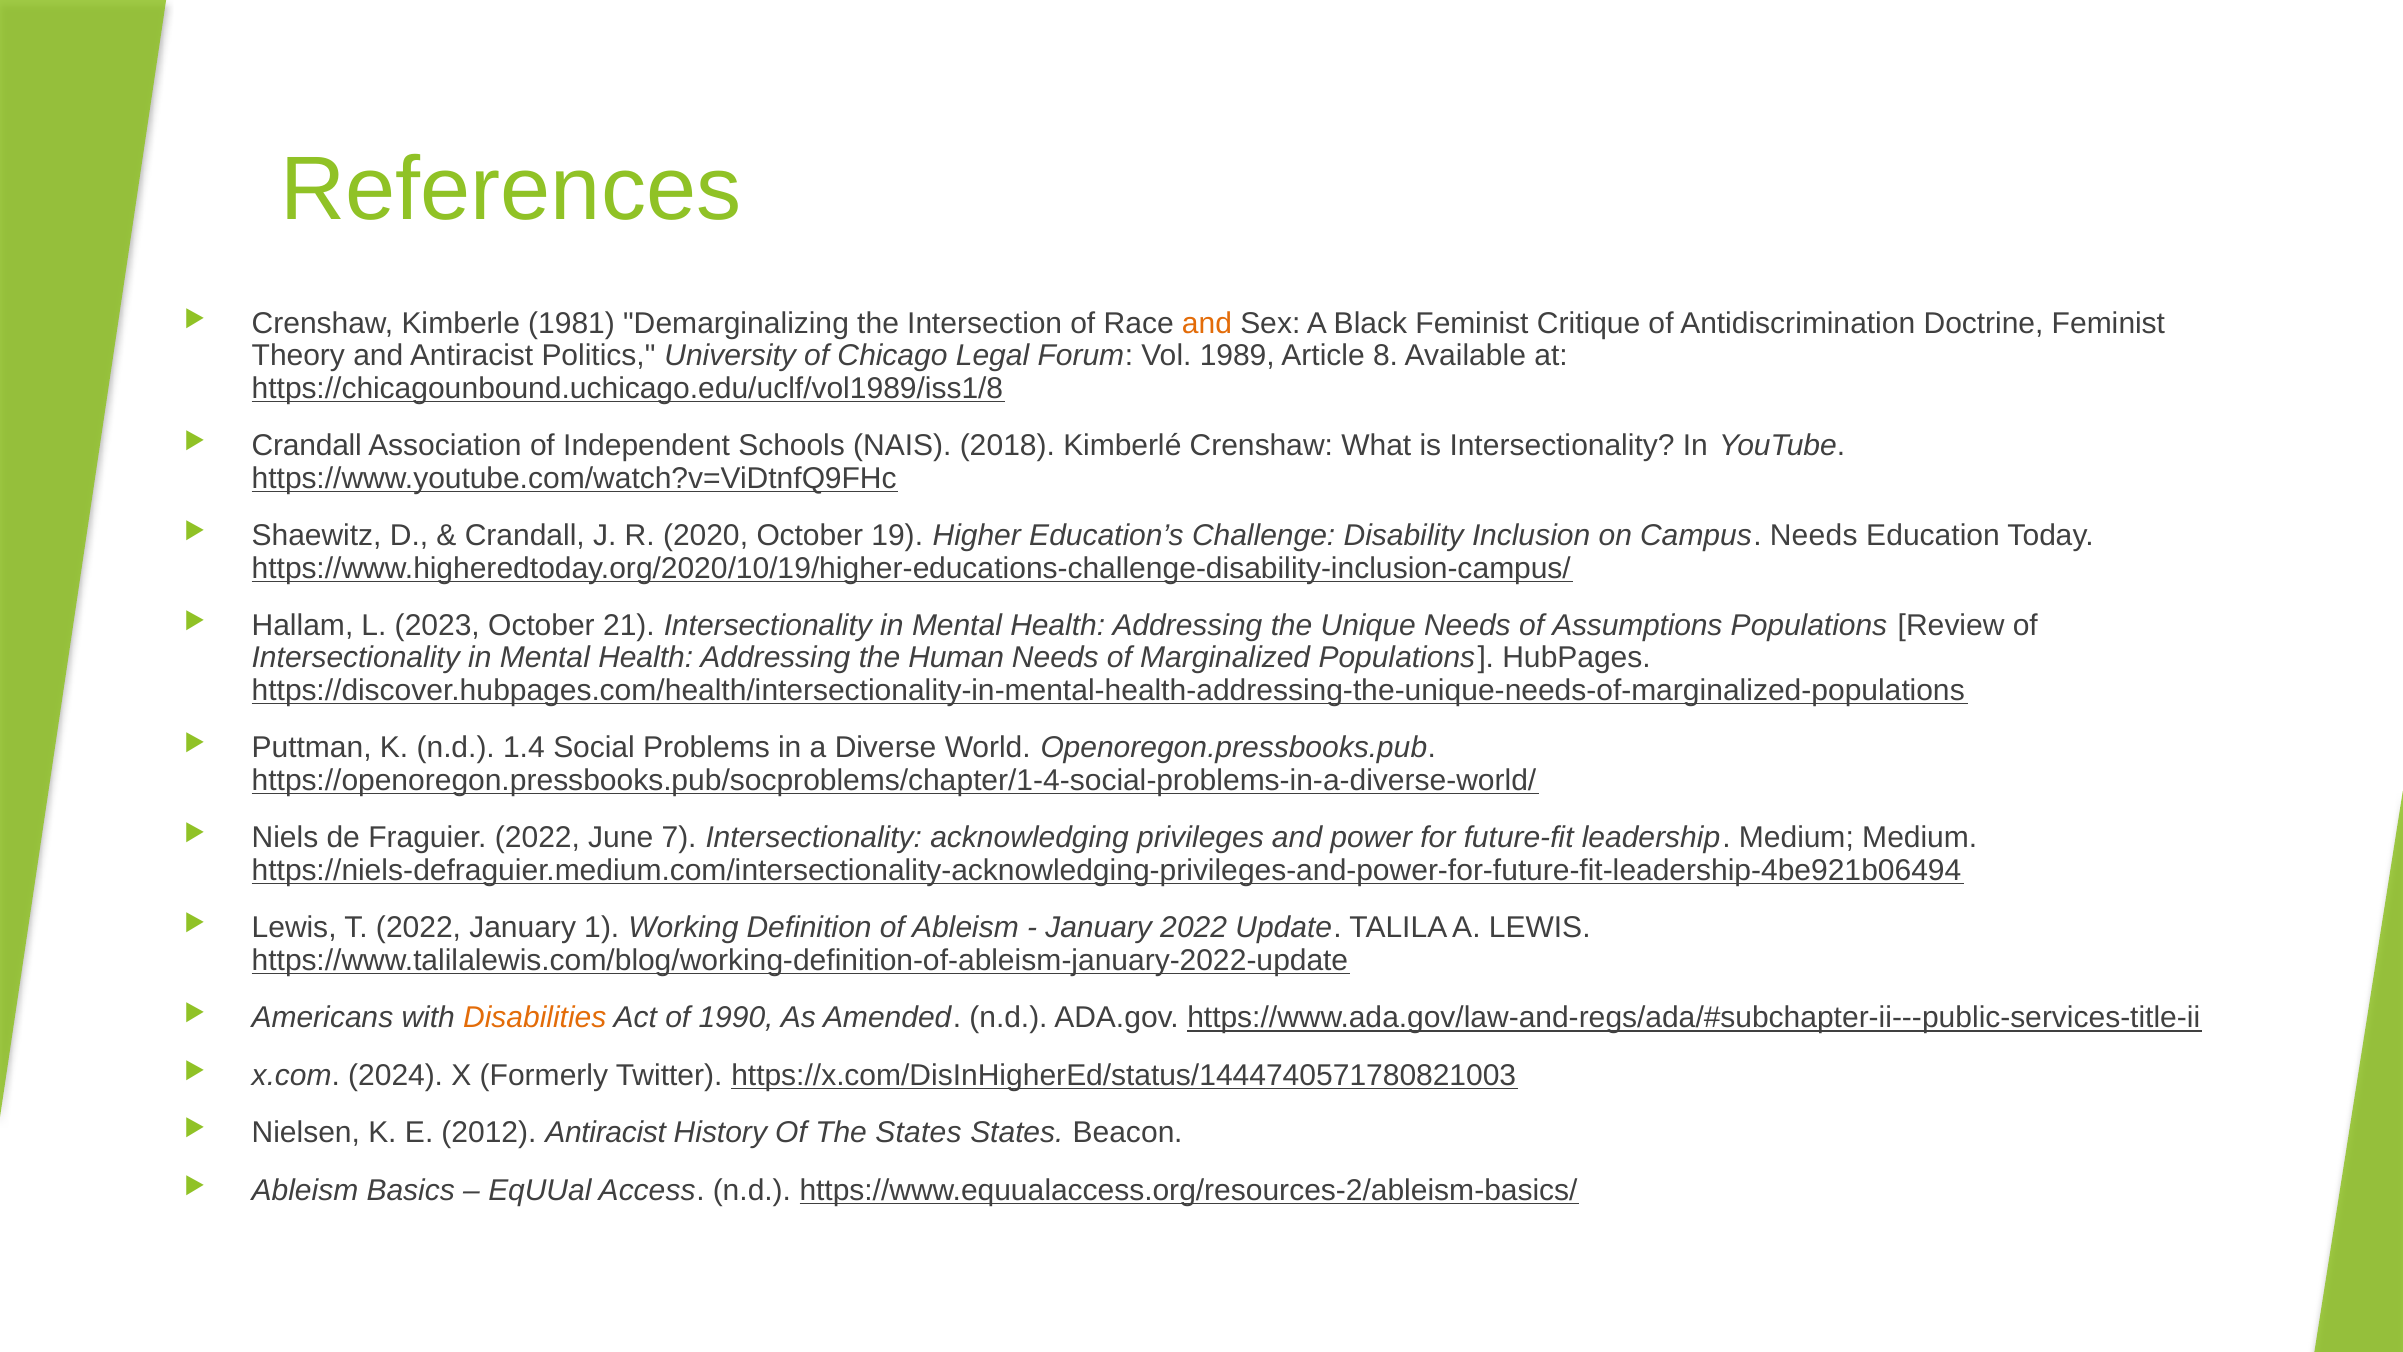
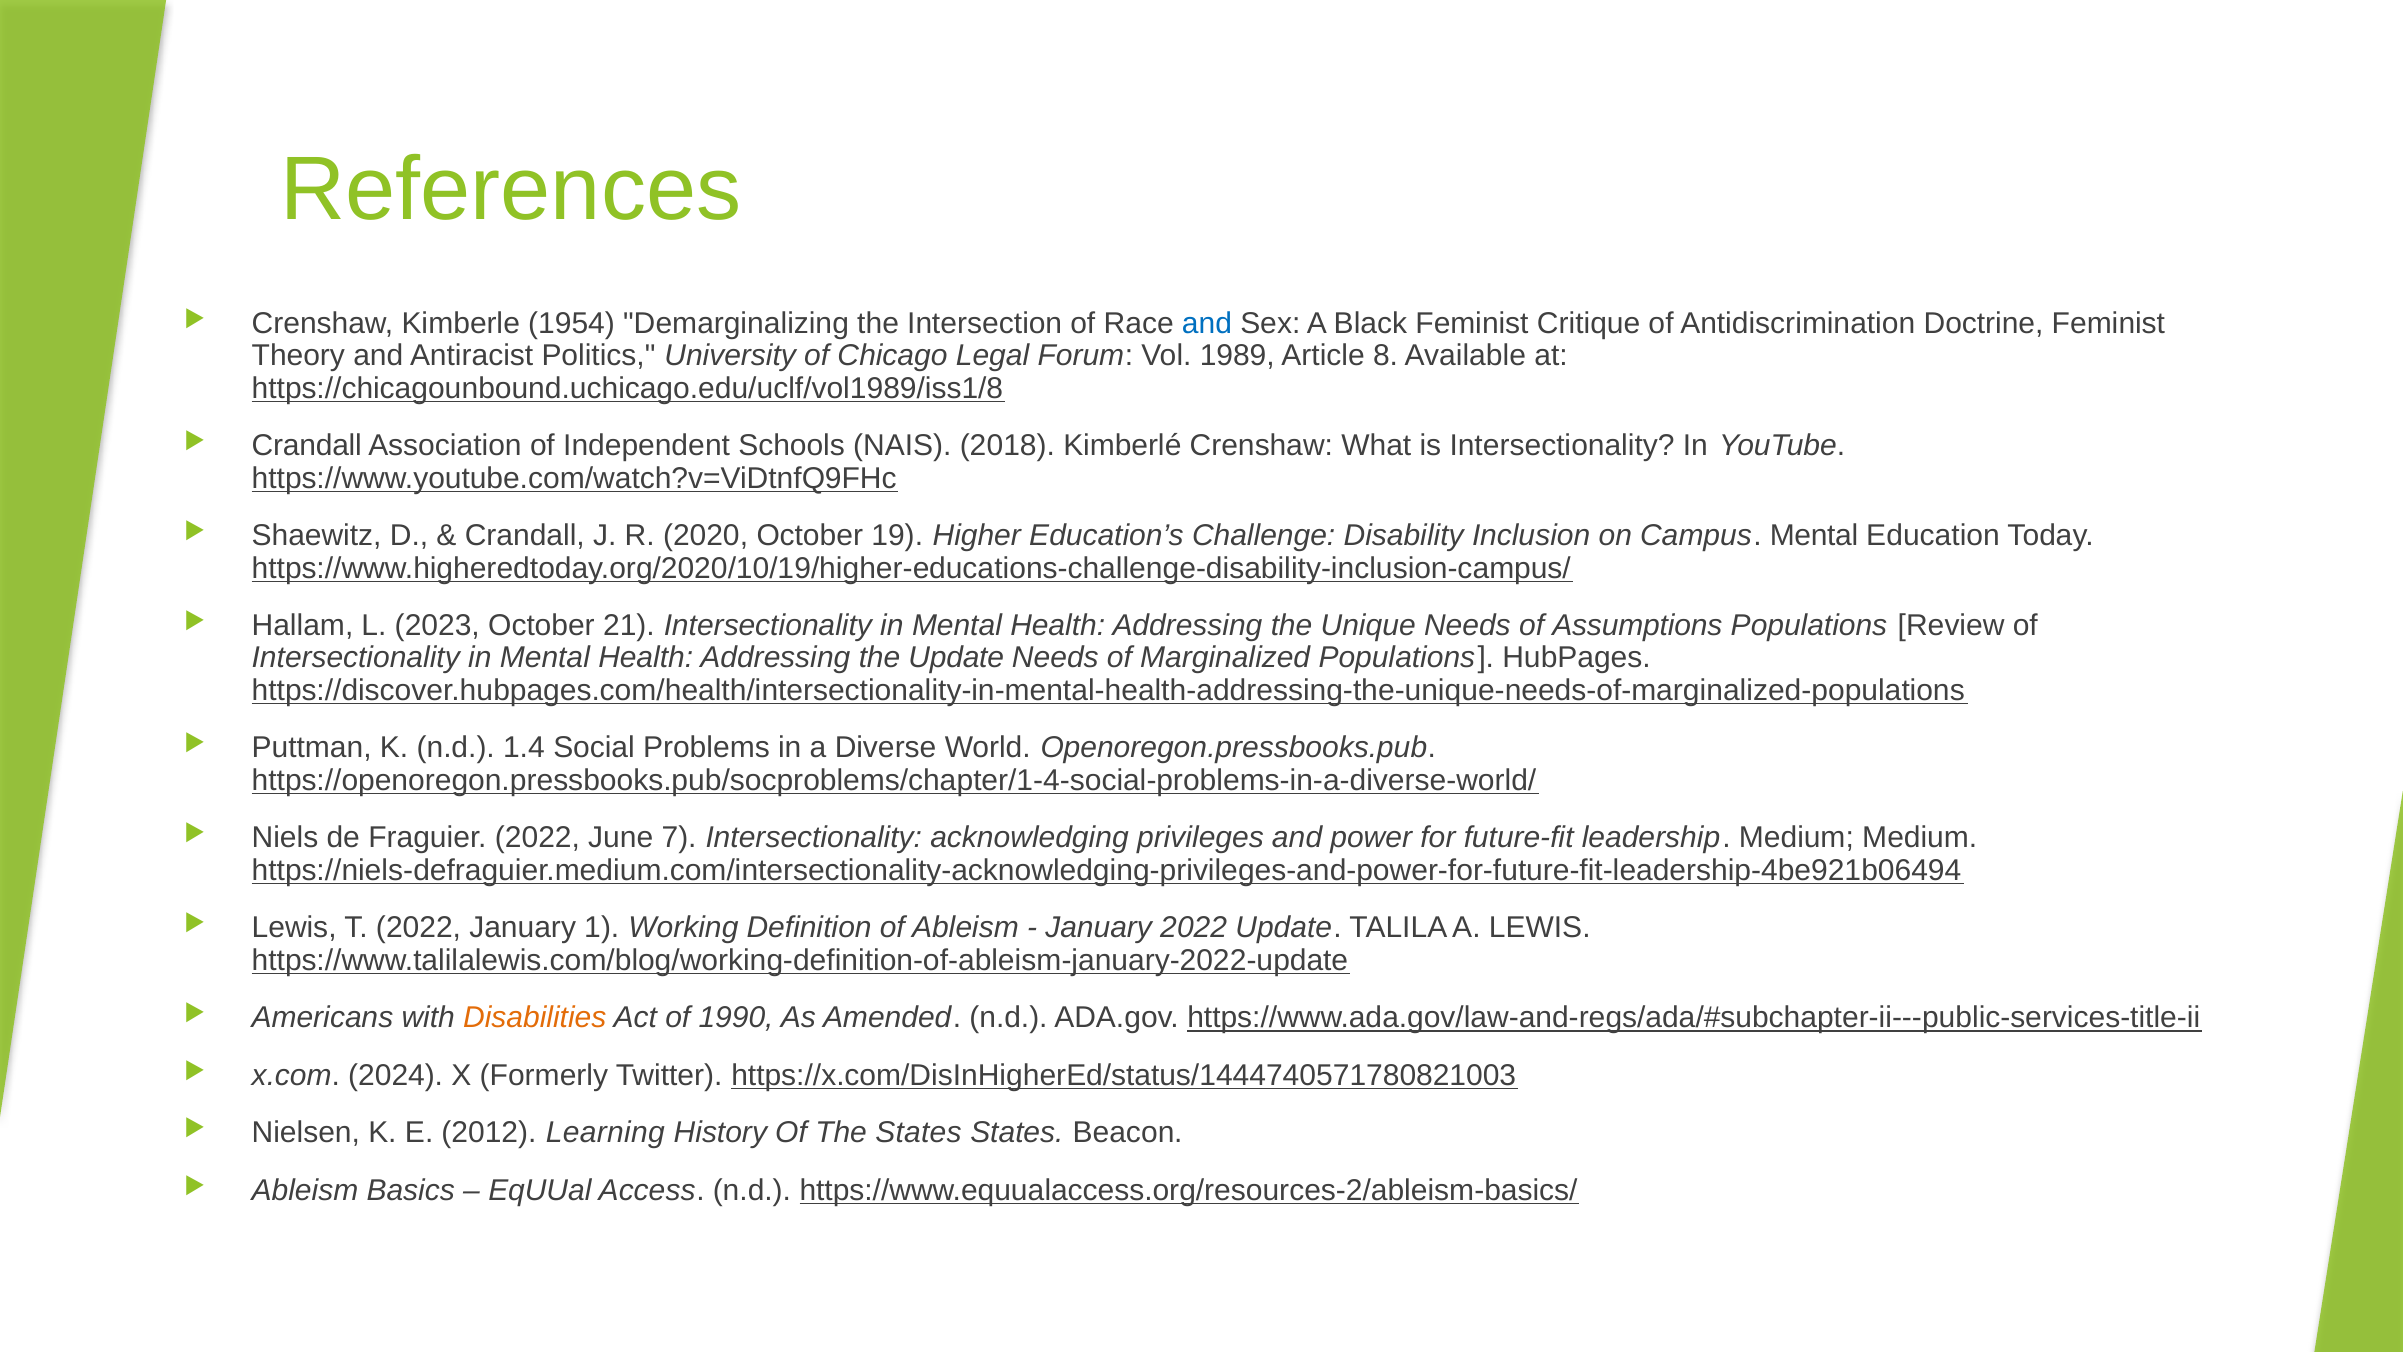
1981: 1981 -> 1954 (572, 323)
and colour: orange -> blue (1207, 323)
Campus Needs: Needs -> Mental (1814, 536)
the Human: Human -> Update (956, 658)
2012 Antiracist: Antiracist -> Learning (605, 1132)
